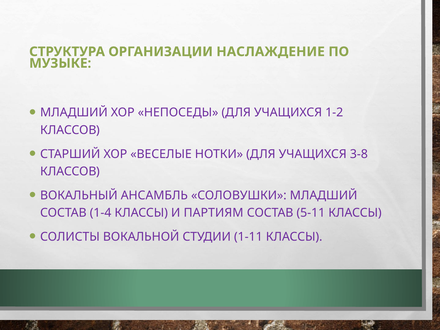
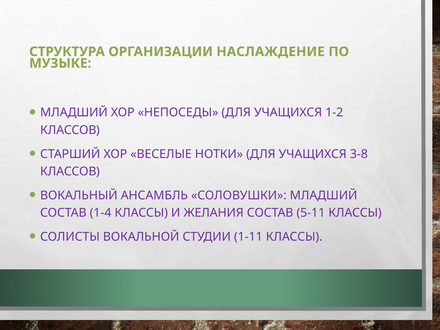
ПАРТИЯМ: ПАРТИЯМ -> ЖЕЛАНИЯ (214, 213)
